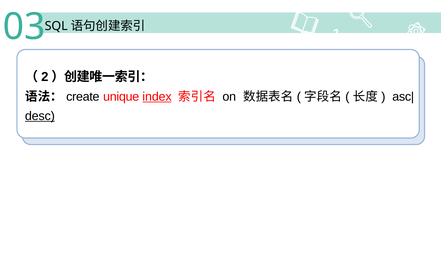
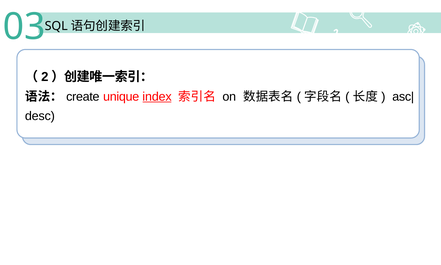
desc underline: present -> none (40, 116)
